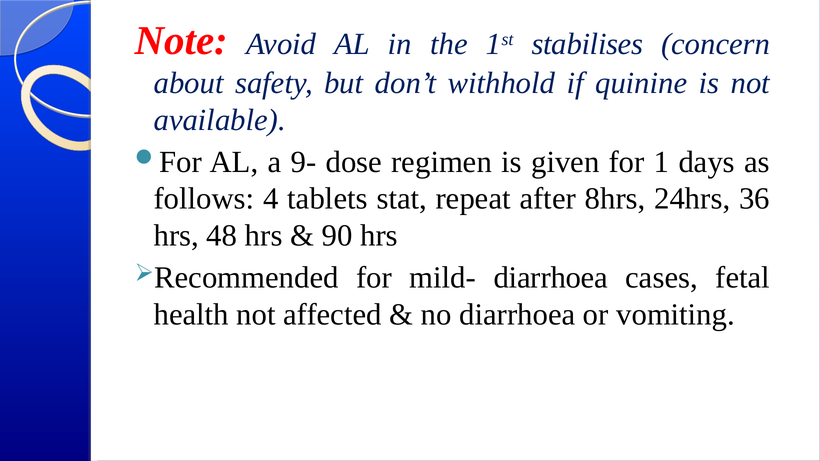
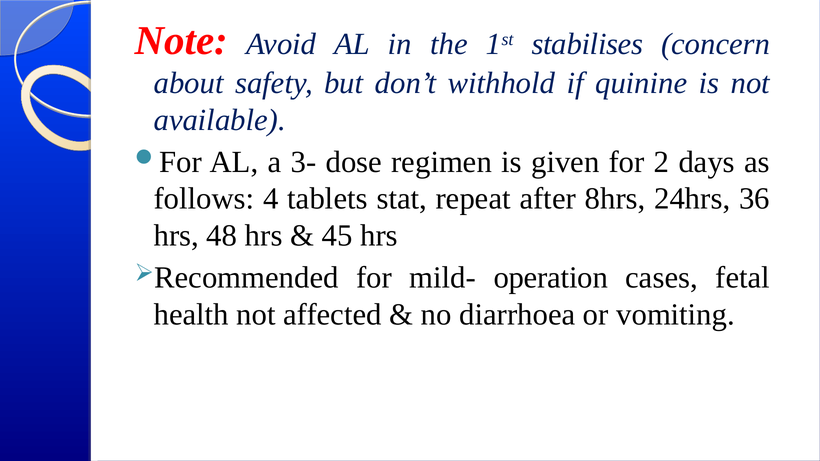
9-: 9- -> 3- (303, 162)
1: 1 -> 2 (662, 162)
90: 90 -> 45 (337, 236)
mild- diarrhoea: diarrhoea -> operation (551, 278)
